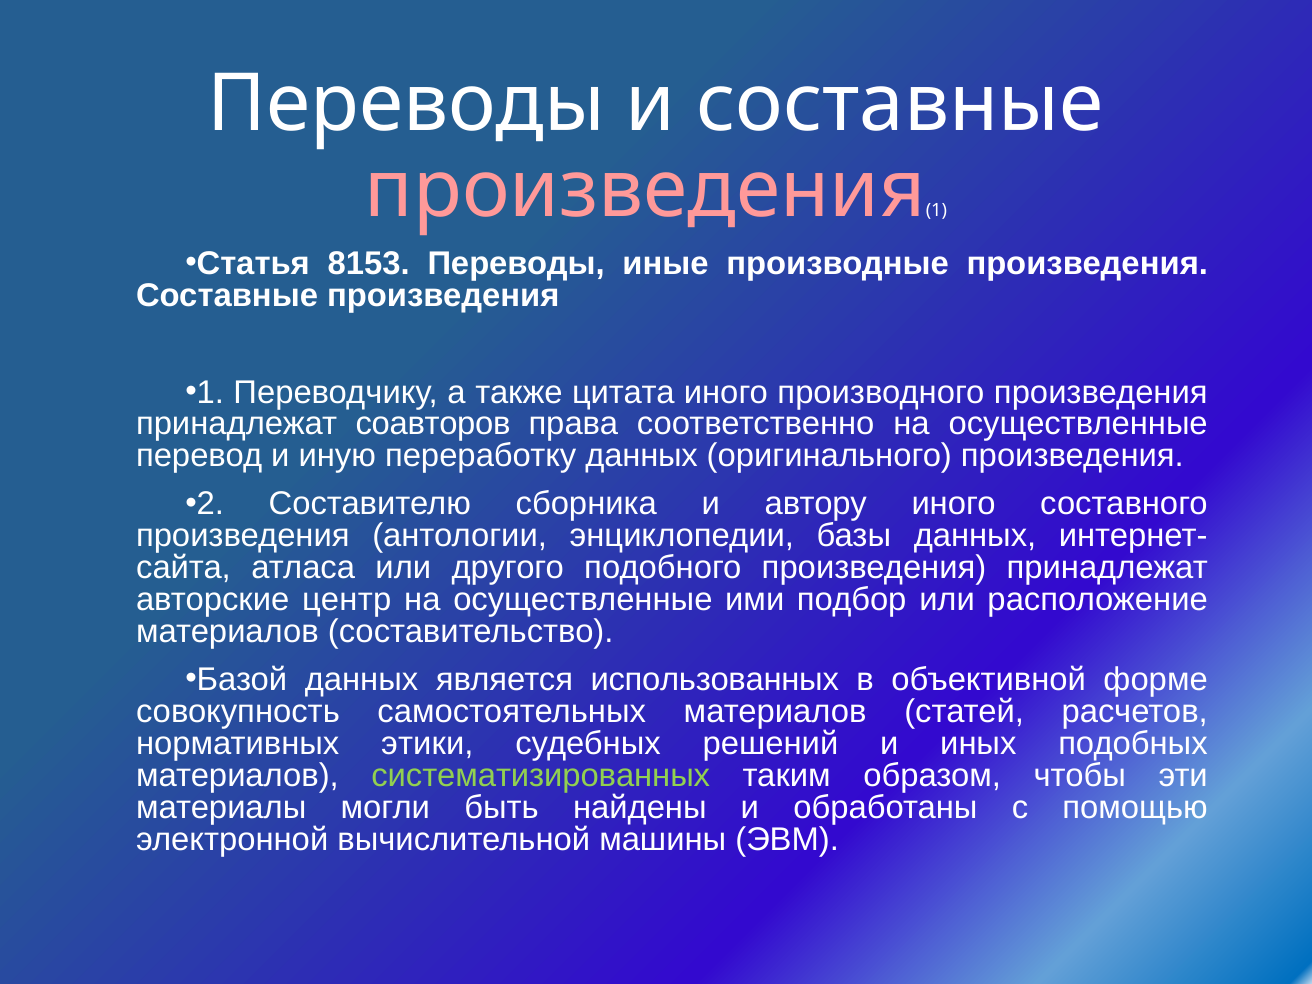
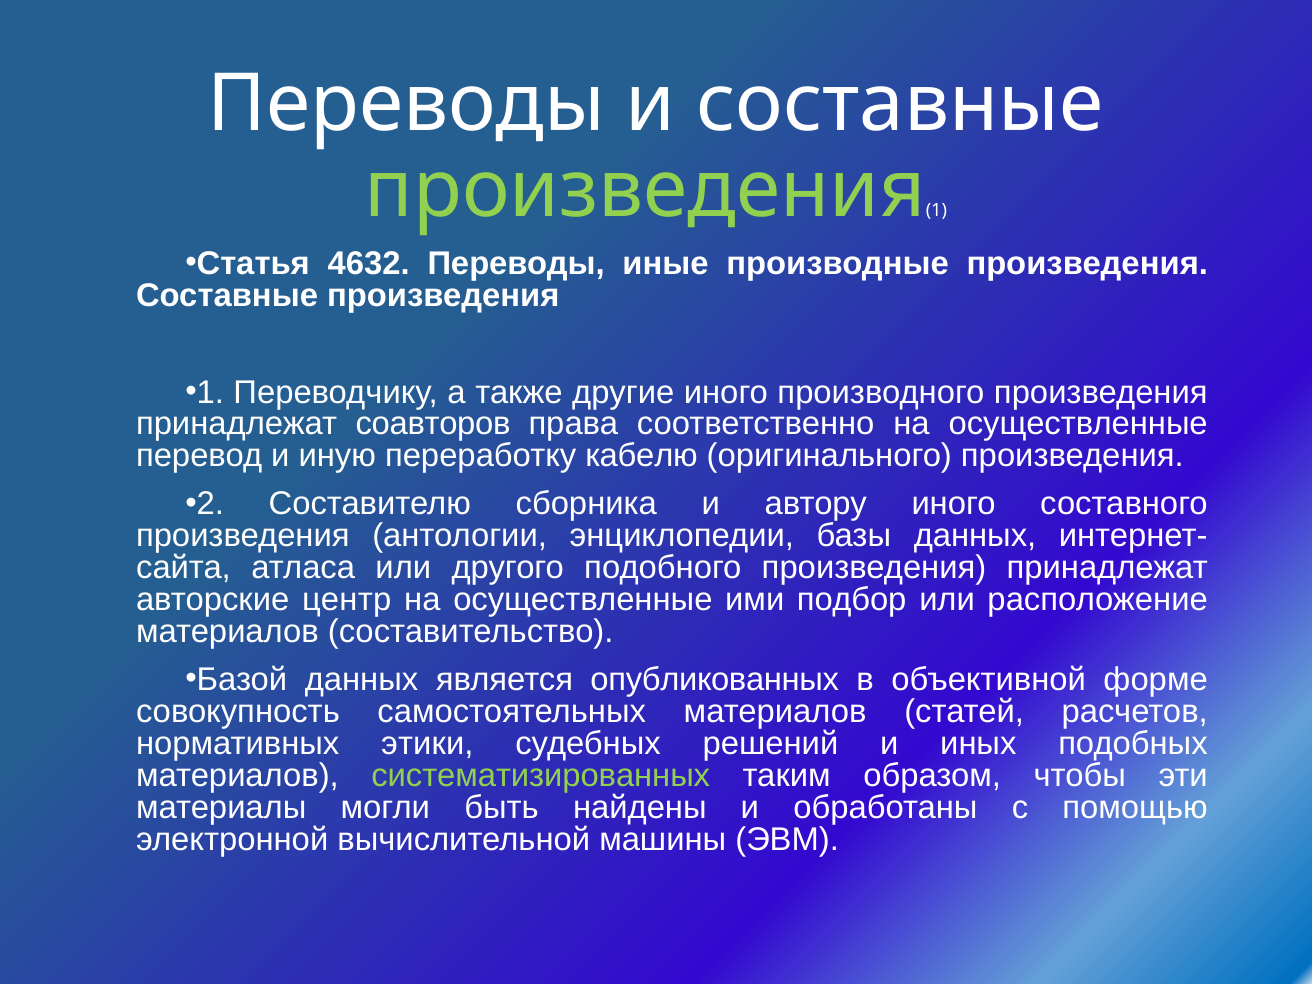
произведения colour: pink -> light green (645, 190)
8153: 8153 -> 4632 (369, 264)
цитата: цитата -> другие (623, 392)
переработку данных: данных -> кабелю (642, 456)
использованных: использованных -> опубликованных (715, 680)
